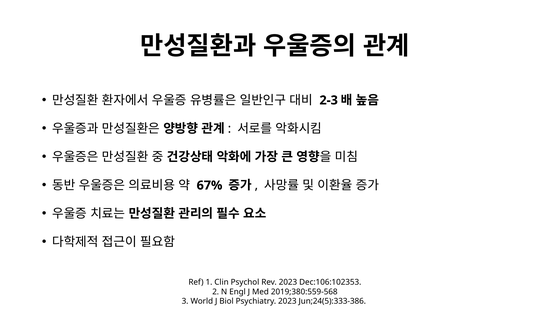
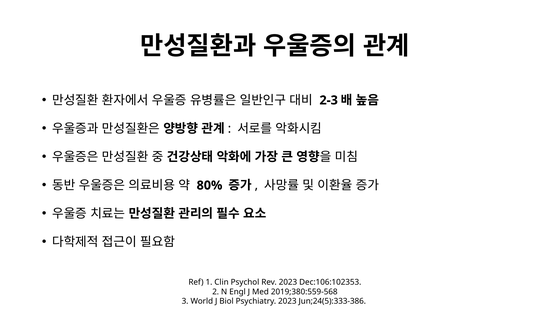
67%: 67% -> 80% (209, 186)
